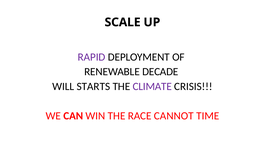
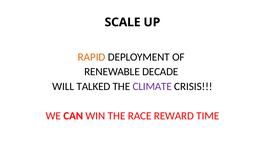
RAPID colour: purple -> orange (92, 57)
STARTS: STARTS -> TALKED (93, 86)
CANNOT: CANNOT -> REWARD (174, 116)
